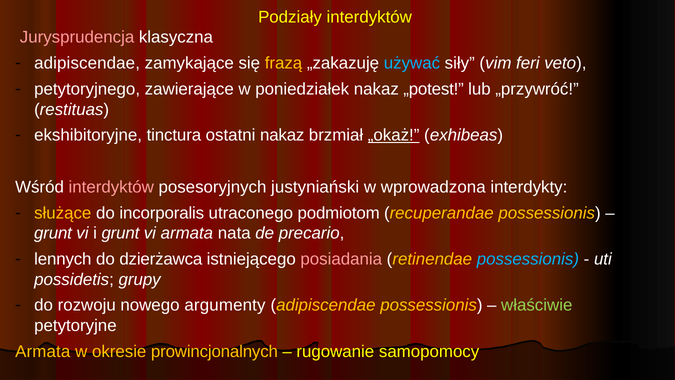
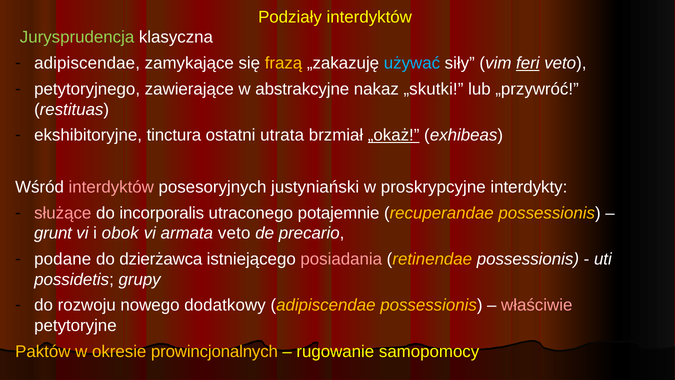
Jurysprudencja colour: pink -> light green (77, 37)
feri underline: none -> present (528, 63)
poniedziałek: poniedziałek -> abstrakcyjne (302, 89)
„potest: „potest -> „skutki (433, 89)
ostatni nakaz: nakaz -> utrata (282, 135)
wprowadzona: wprowadzona -> proskrypcyjne (433, 187)
służące colour: yellow -> pink (63, 213)
podmiotom: podmiotom -> potajemnie (339, 213)
i grunt: grunt -> obok (120, 233)
armata nata: nata -> veto (234, 233)
lennych: lennych -> podane (63, 259)
possessionis colour: light blue -> white (528, 259)
argumenty: argumenty -> dodatkowy (225, 305)
właściwie colour: light green -> pink (537, 305)
Armata: Armata -> Paktów (43, 351)
